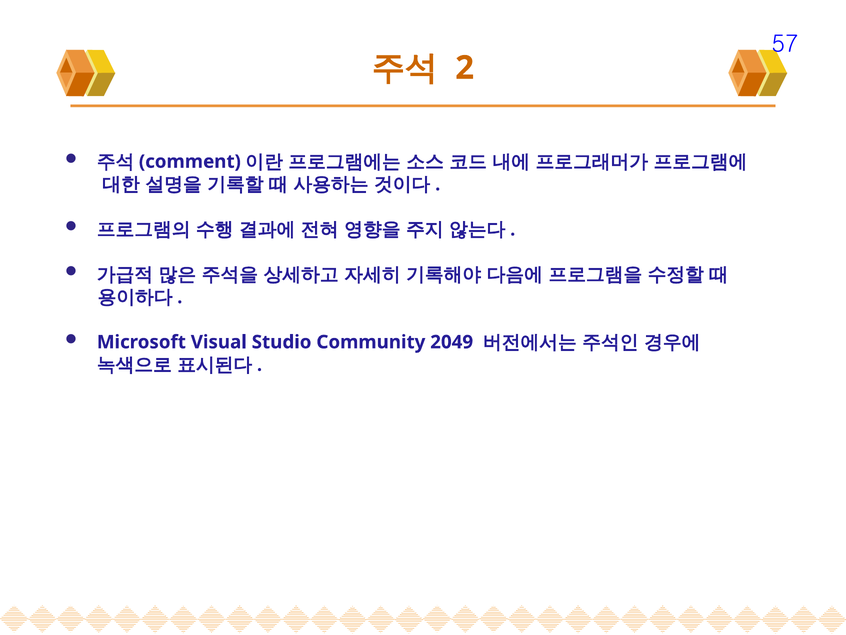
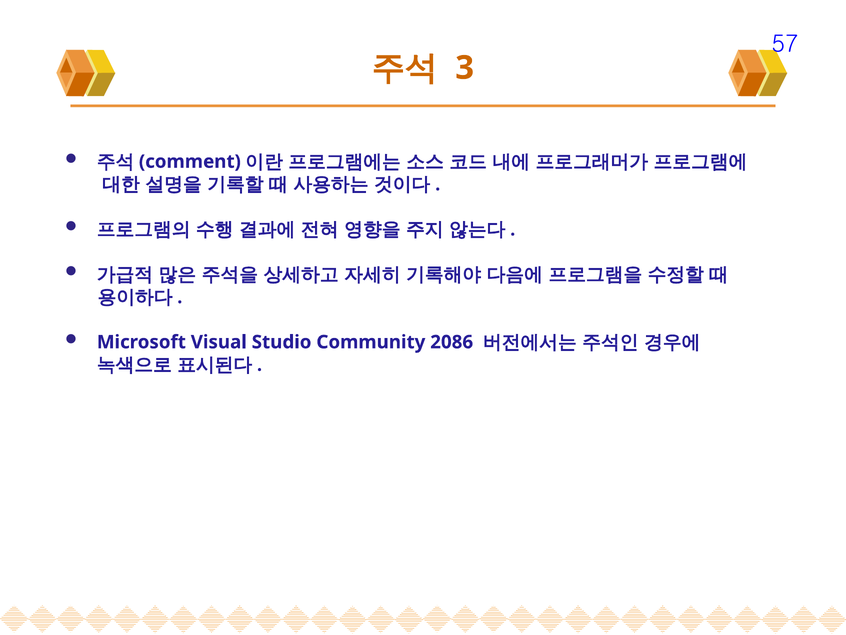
2: 2 -> 3 (465, 68)
2049: 2049 -> 2086 (452, 342)
